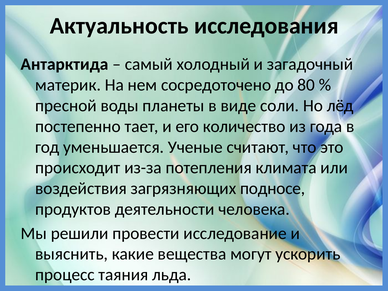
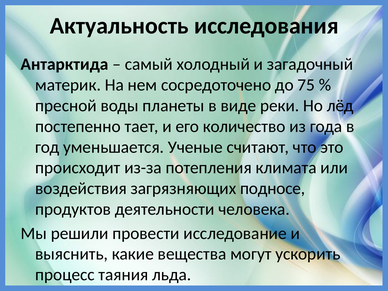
80: 80 -> 75 (306, 85)
соли: соли -> реки (280, 106)
